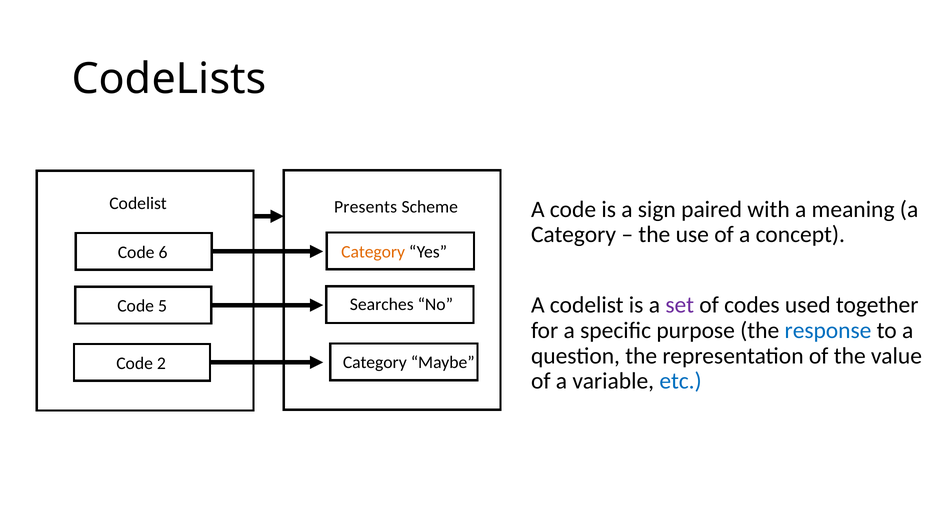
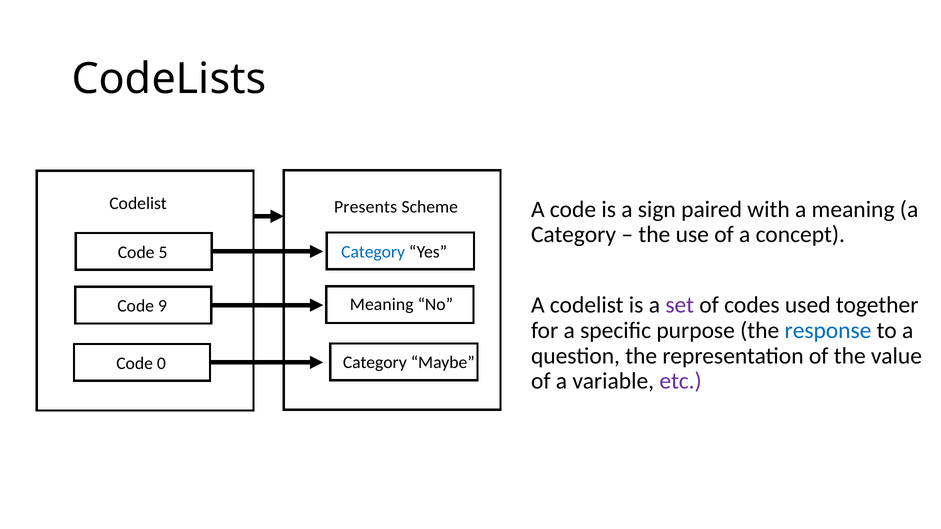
Category colour: orange -> blue (373, 252)
6: 6 -> 5 (163, 253)
Searches: Searches -> Meaning (382, 305)
5: 5 -> 9 (162, 306)
2: 2 -> 0 (161, 364)
etc colour: blue -> purple (681, 381)
